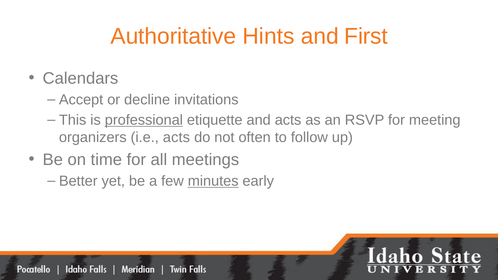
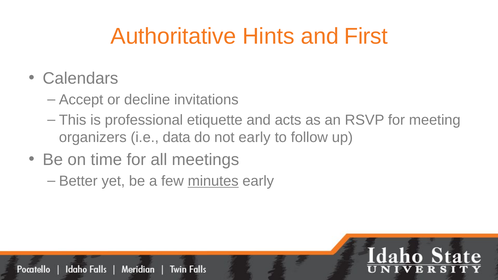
professional underline: present -> none (144, 120)
i.e acts: acts -> data (177, 138)
not often: often -> early (255, 138)
